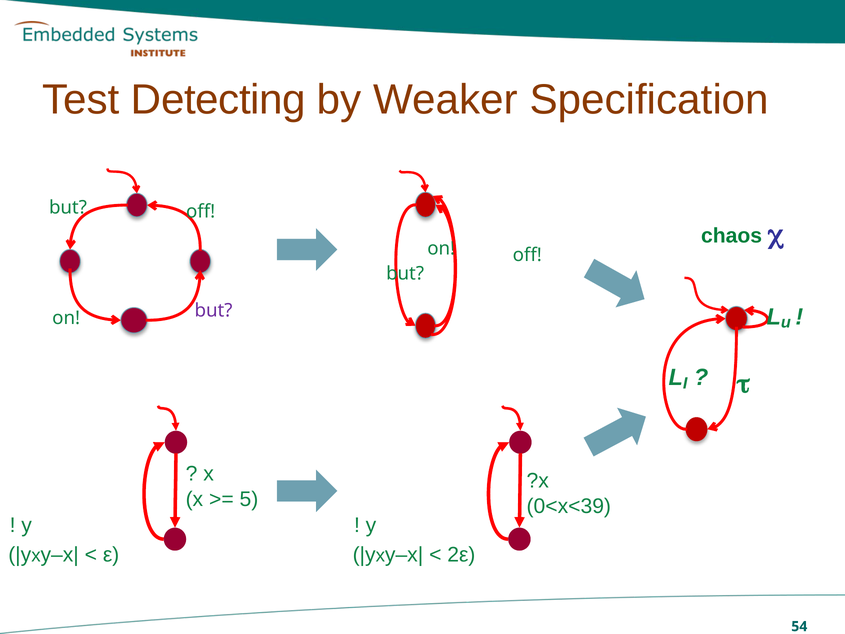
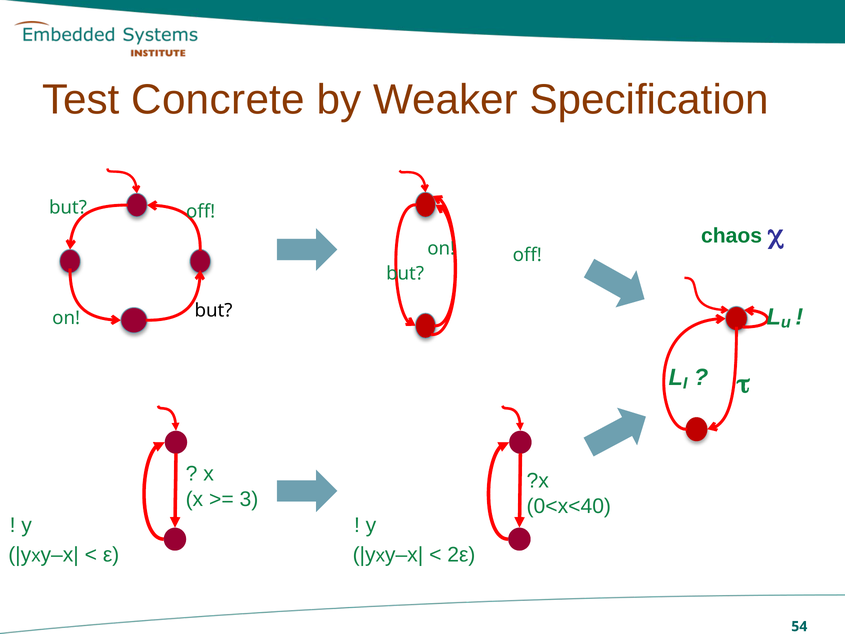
Detecting: Detecting -> Concrete (218, 100)
but colour: purple -> black (214, 311)
5: 5 -> 3 (249, 499)
0<x<39: 0<x<39 -> 0<x<40 (569, 506)
